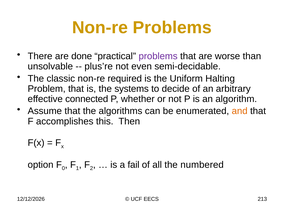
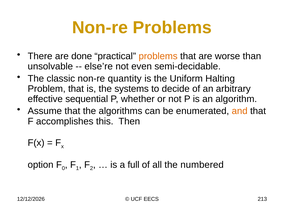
problems colour: purple -> orange (158, 56)
plus’re: plus’re -> else’re (99, 66)
required: required -> quantity (125, 79)
connected: connected -> sequential (87, 99)
fail: fail -> full (134, 165)
